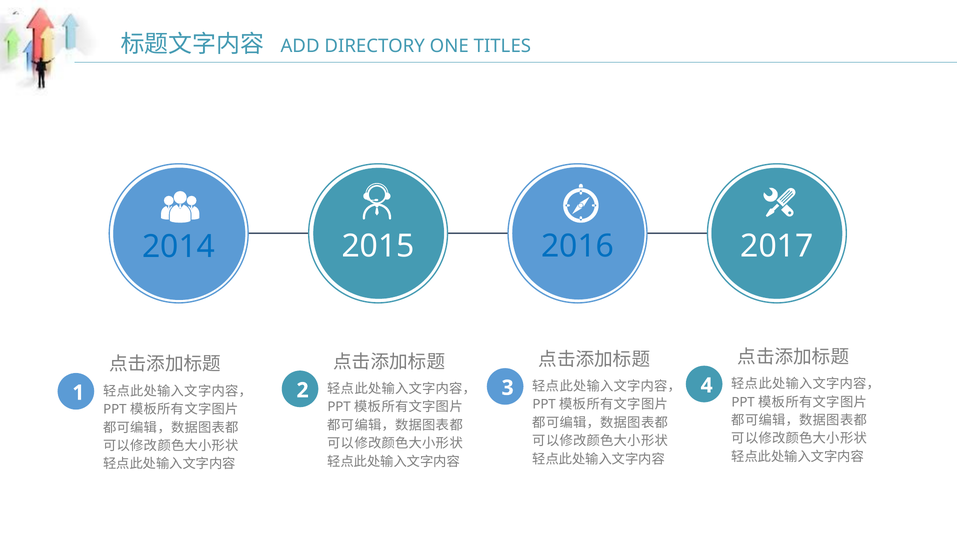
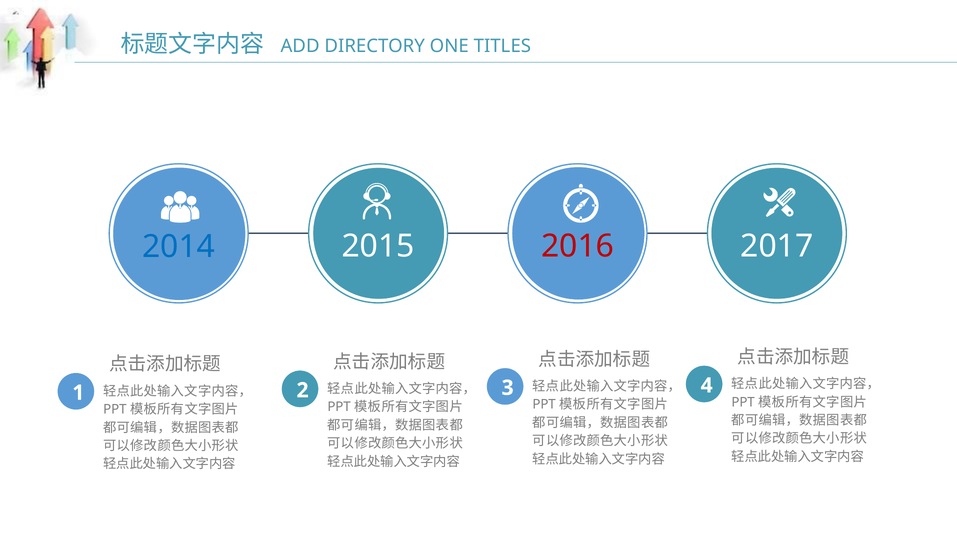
2016 colour: blue -> red (578, 246)
